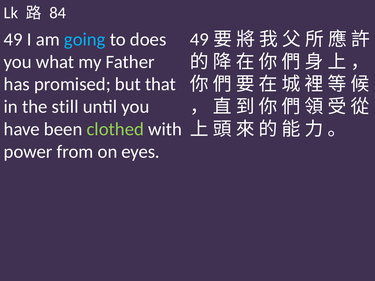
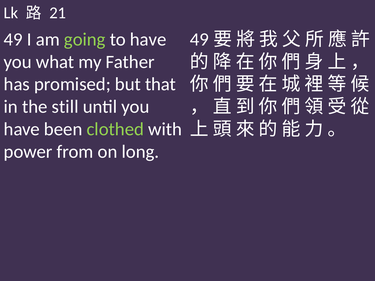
84: 84 -> 21 (58, 13)
going colour: light blue -> light green (85, 39)
to does: does -> have (148, 39)
eyes: eyes -> long (140, 152)
